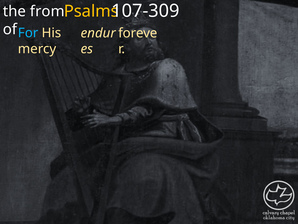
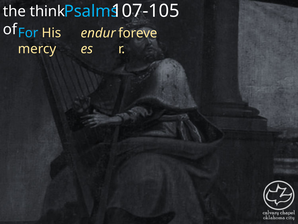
107-309: 107-309 -> 107-105 (145, 11)
Psalms colour: yellow -> light blue (91, 11)
from: from -> think (47, 11)
